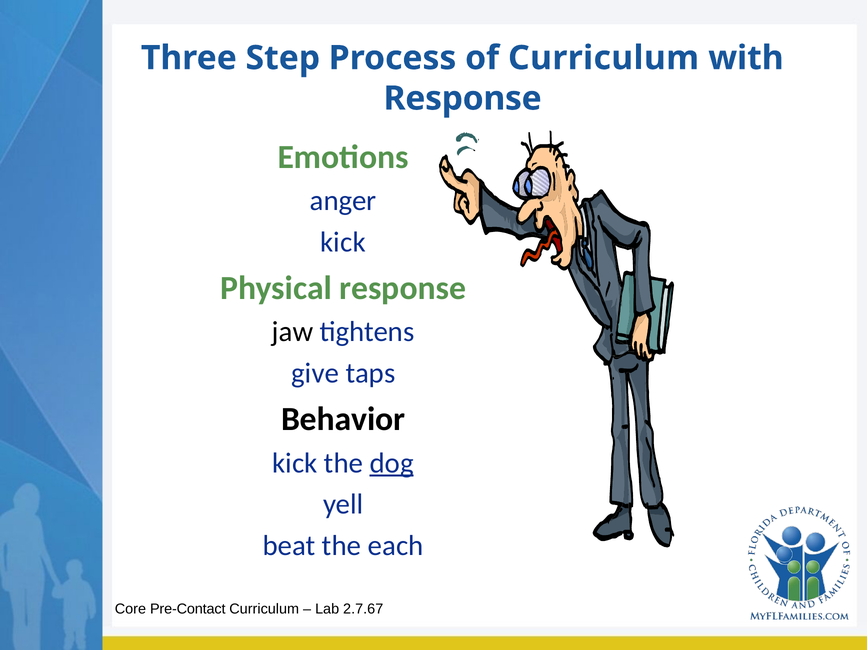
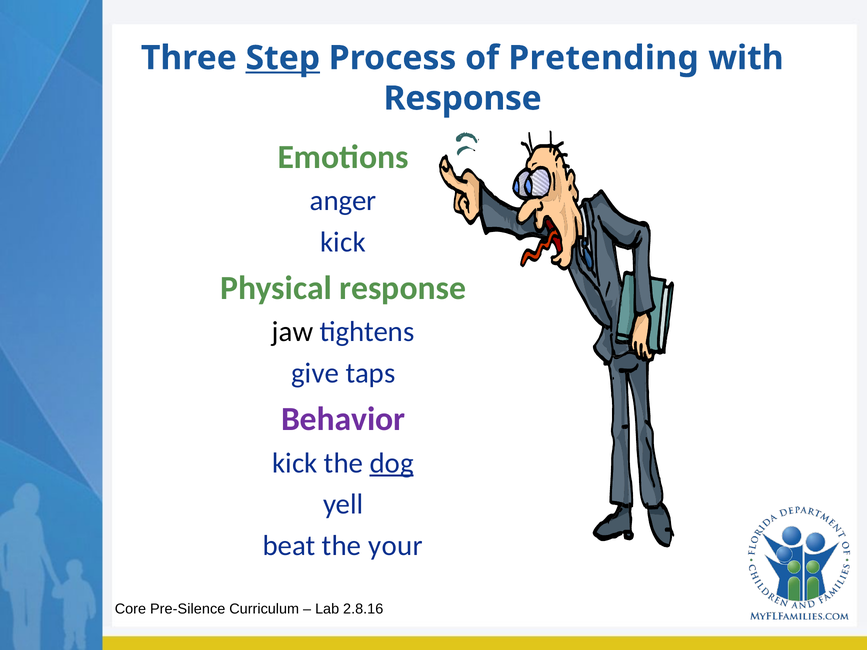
Step underline: none -> present (283, 58)
of Curriculum: Curriculum -> Pretending (604, 58)
Behavior colour: black -> purple (343, 419)
each: each -> your (395, 546)
Pre-Contact: Pre-Contact -> Pre-Silence (188, 609)
2.7.67: 2.7.67 -> 2.8.16 (363, 609)
